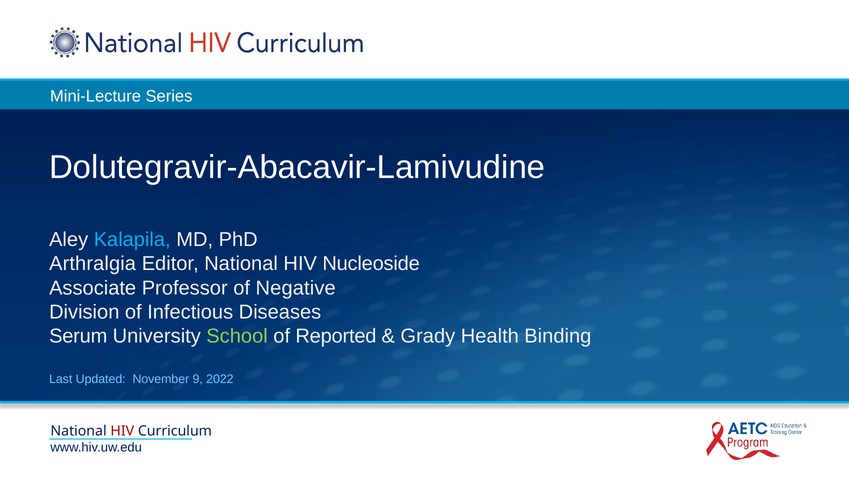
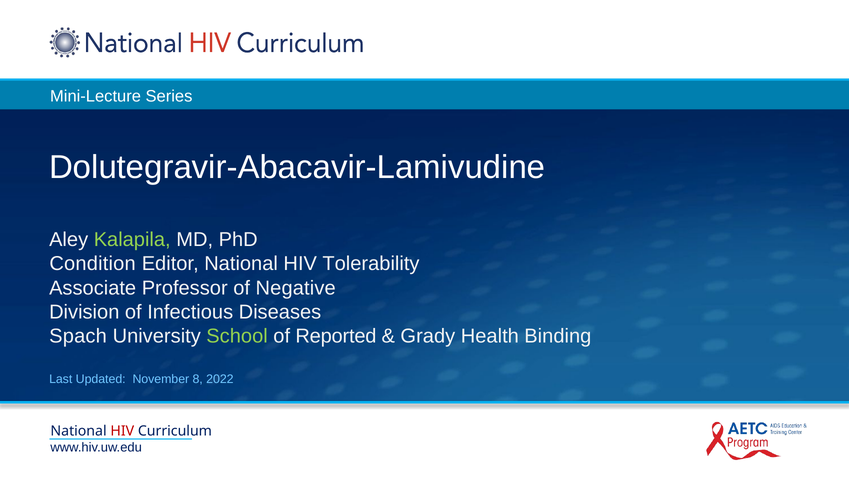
Kalapila colour: light blue -> light green (132, 239)
Arthralgia: Arthralgia -> Condition (93, 264)
Nucleoside: Nucleoside -> Tolerability (371, 264)
Serum: Serum -> Spach (78, 336)
9: 9 -> 8 (198, 379)
